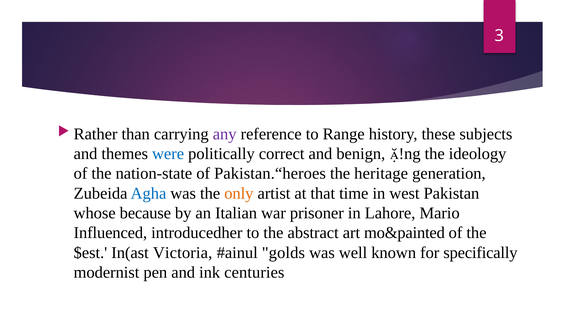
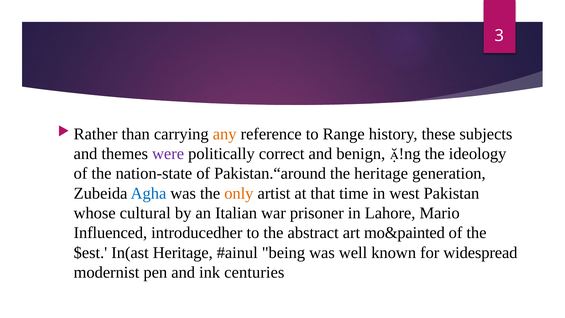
any colour: purple -> orange (225, 134)
were colour: blue -> purple (168, 154)
Pakistan.“heroes: Pakistan.“heroes -> Pakistan.“around (270, 173)
because: because -> cultural (145, 213)
In(ast Victoria: Victoria -> Heritage (183, 253)
golds: golds -> being (283, 253)
specifically: specifically -> widespread (480, 253)
